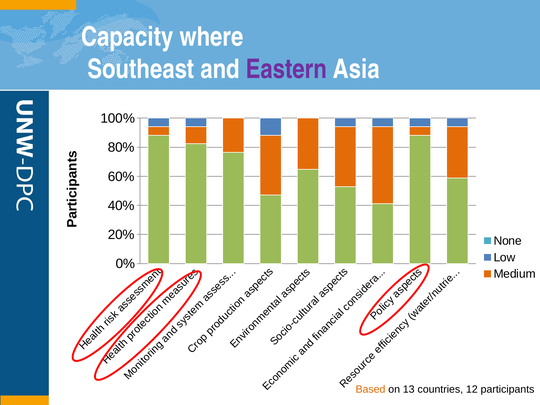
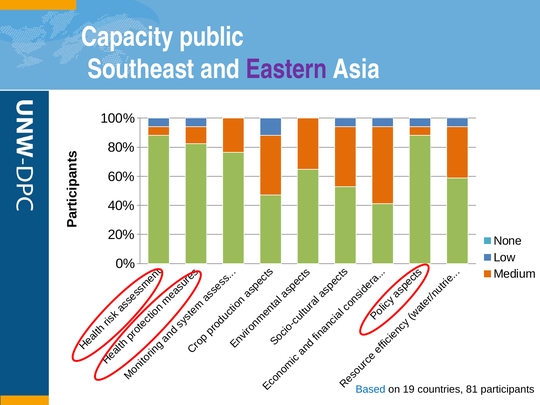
where: where -> public (212, 37)
Based colour: orange -> blue (370, 389)
13: 13 -> 19 (409, 389)
12: 12 -> 81 (472, 389)
